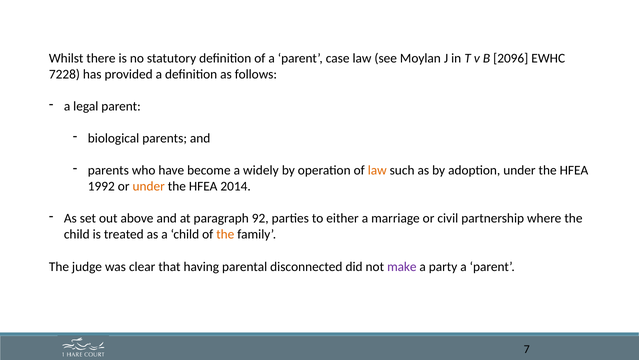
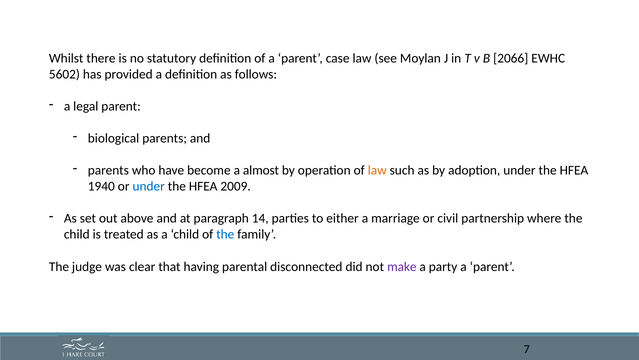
2096: 2096 -> 2066 (511, 58)
7228: 7228 -> 5602 (64, 74)
widely: widely -> almost (261, 170)
1992: 1992 -> 1940 (101, 186)
under colour: orange -> blue (149, 186)
2014: 2014 -> 2009 (236, 186)
92: 92 -> 14 (260, 218)
the colour: orange -> blue (225, 234)
